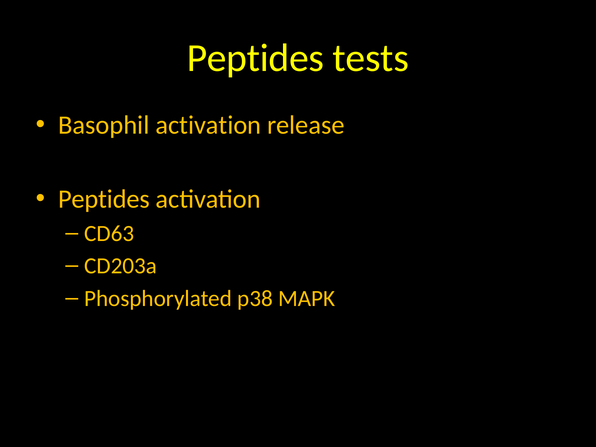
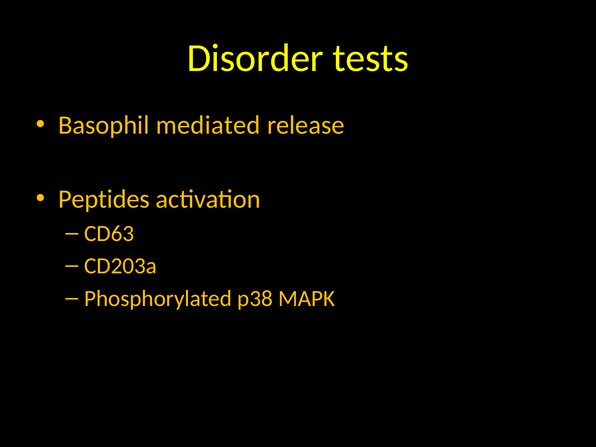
Peptides: Peptides -> Disorder (255, 58)
Basophil activation: activation -> mediated (208, 125)
